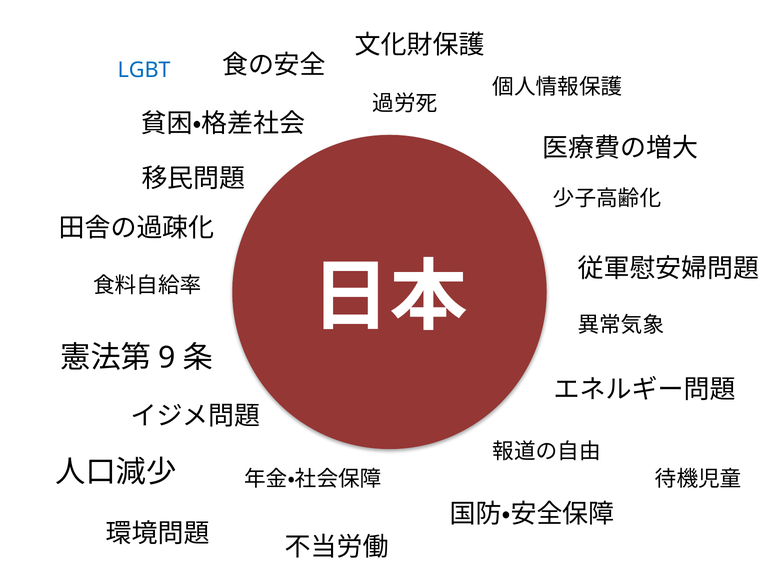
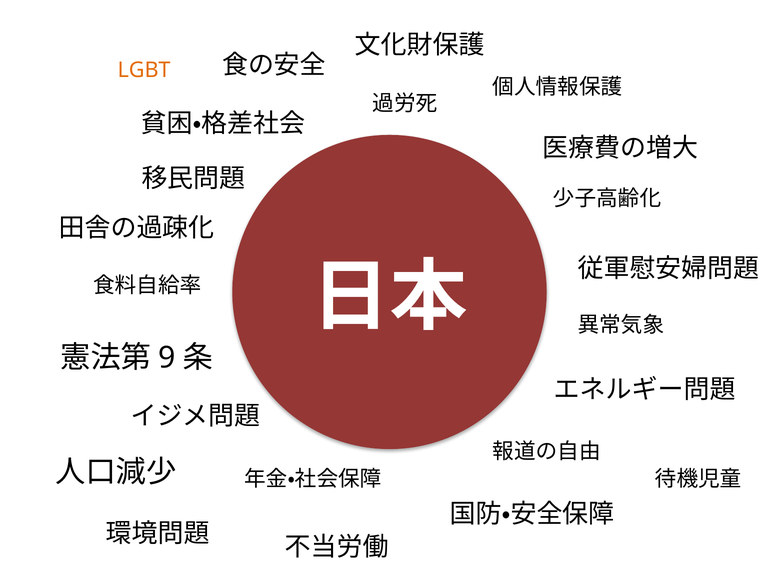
LGBT colour: blue -> orange (144, 70)
